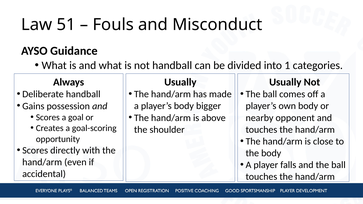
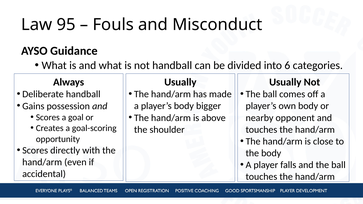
51: 51 -> 95 (66, 25)
1: 1 -> 6 (287, 65)
